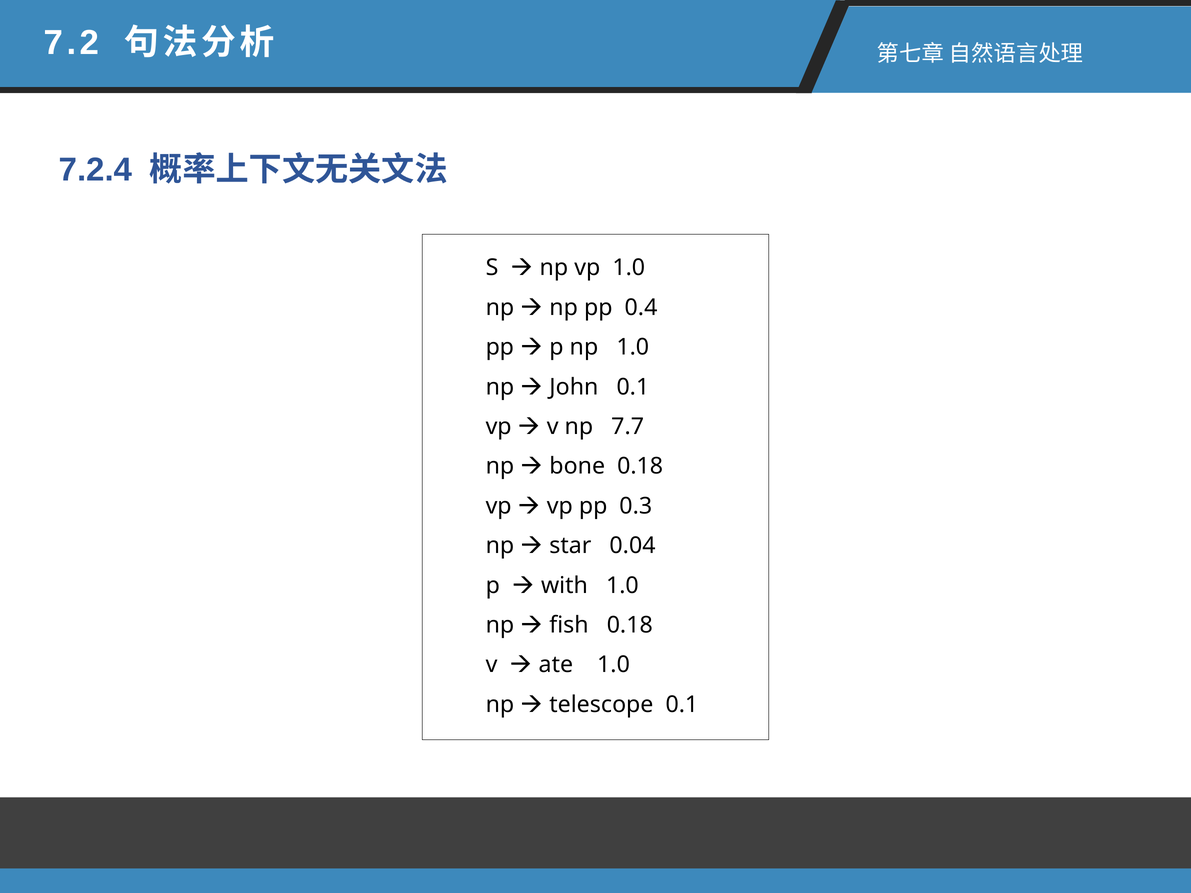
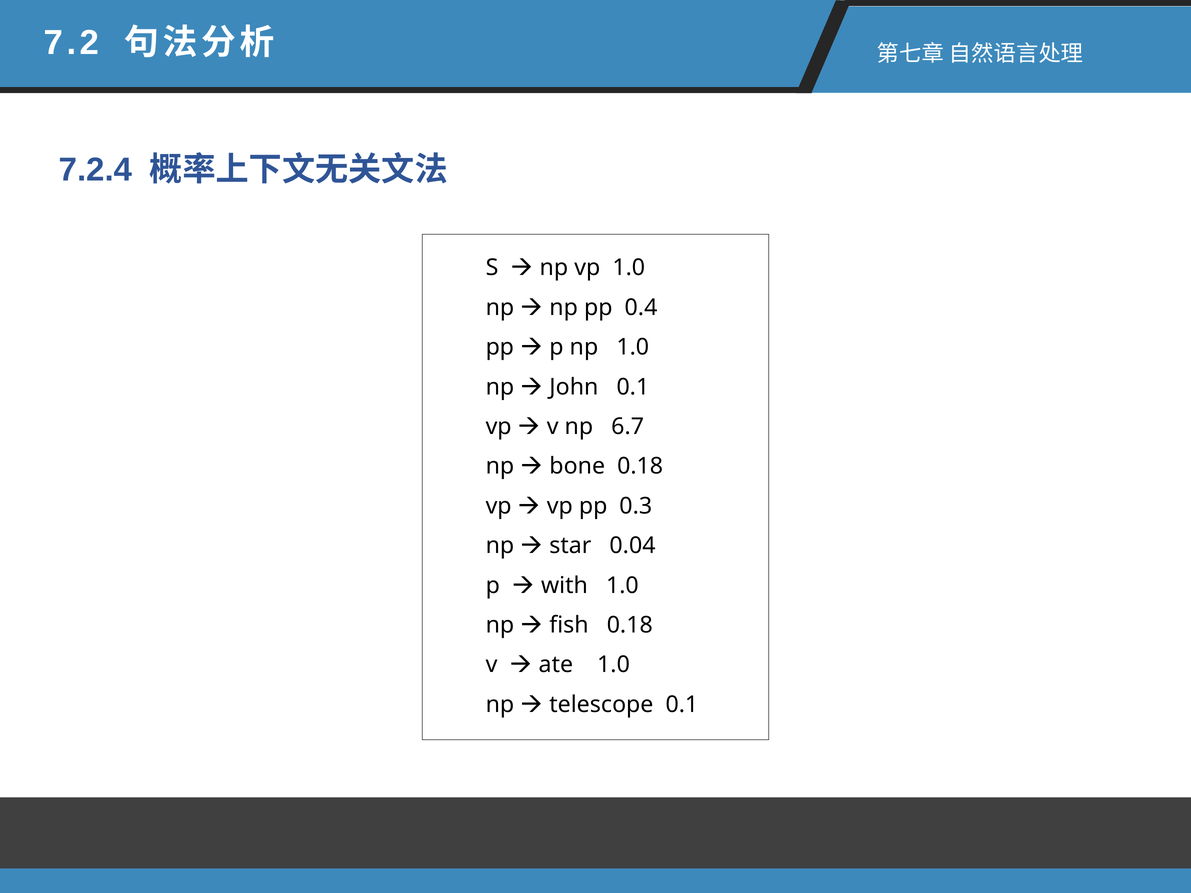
7.7: 7.7 -> 6.7 (628, 427)
